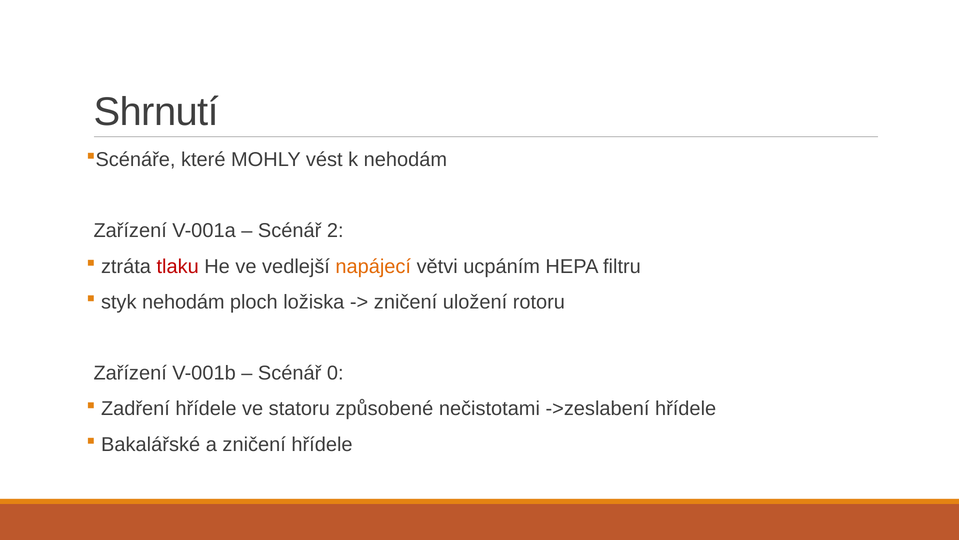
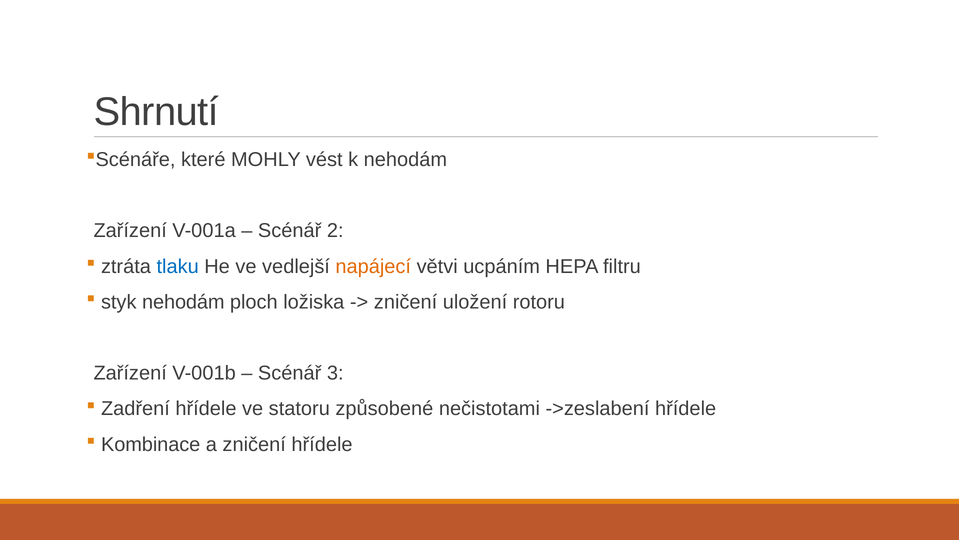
tlaku colour: red -> blue (178, 266)
0: 0 -> 3 (335, 373)
Bakalářské: Bakalářské -> Kombinace (151, 444)
